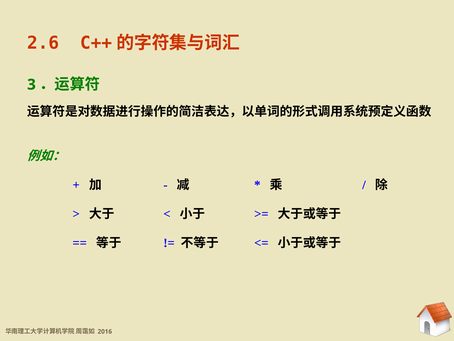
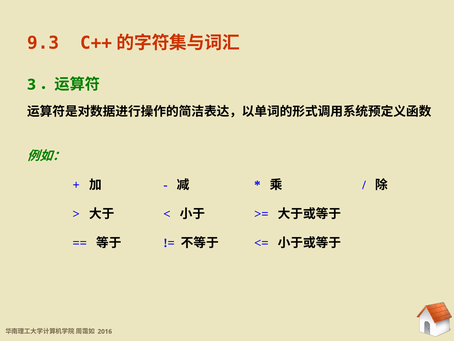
2.6: 2.6 -> 9.3 (43, 43)
